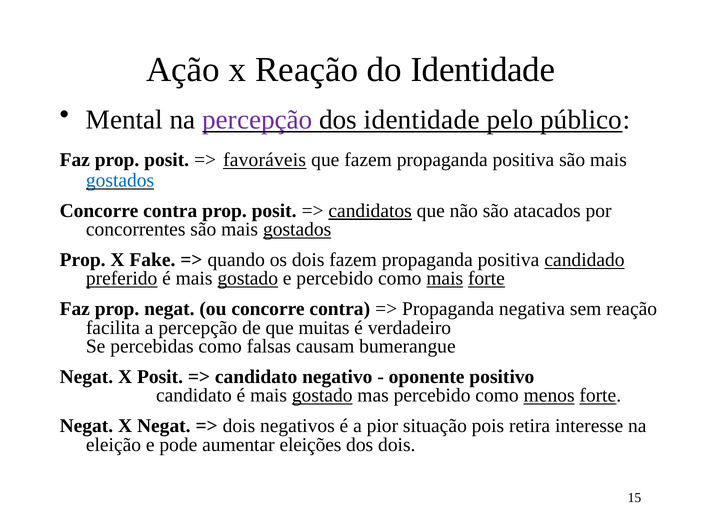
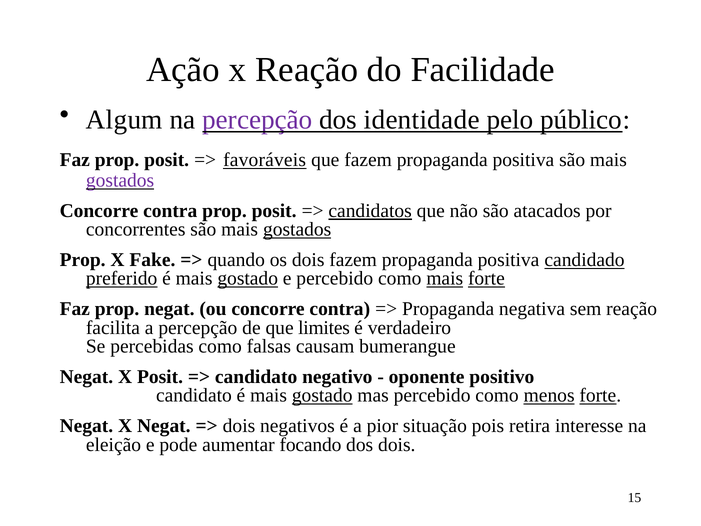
do Identidade: Identidade -> Facilidade (483, 70)
Mental: Mental -> Algum (124, 120)
gostados colour: blue -> purple (120, 180)
muitas: muitas -> limites (324, 327)
eleições: eleições -> focando (310, 444)
